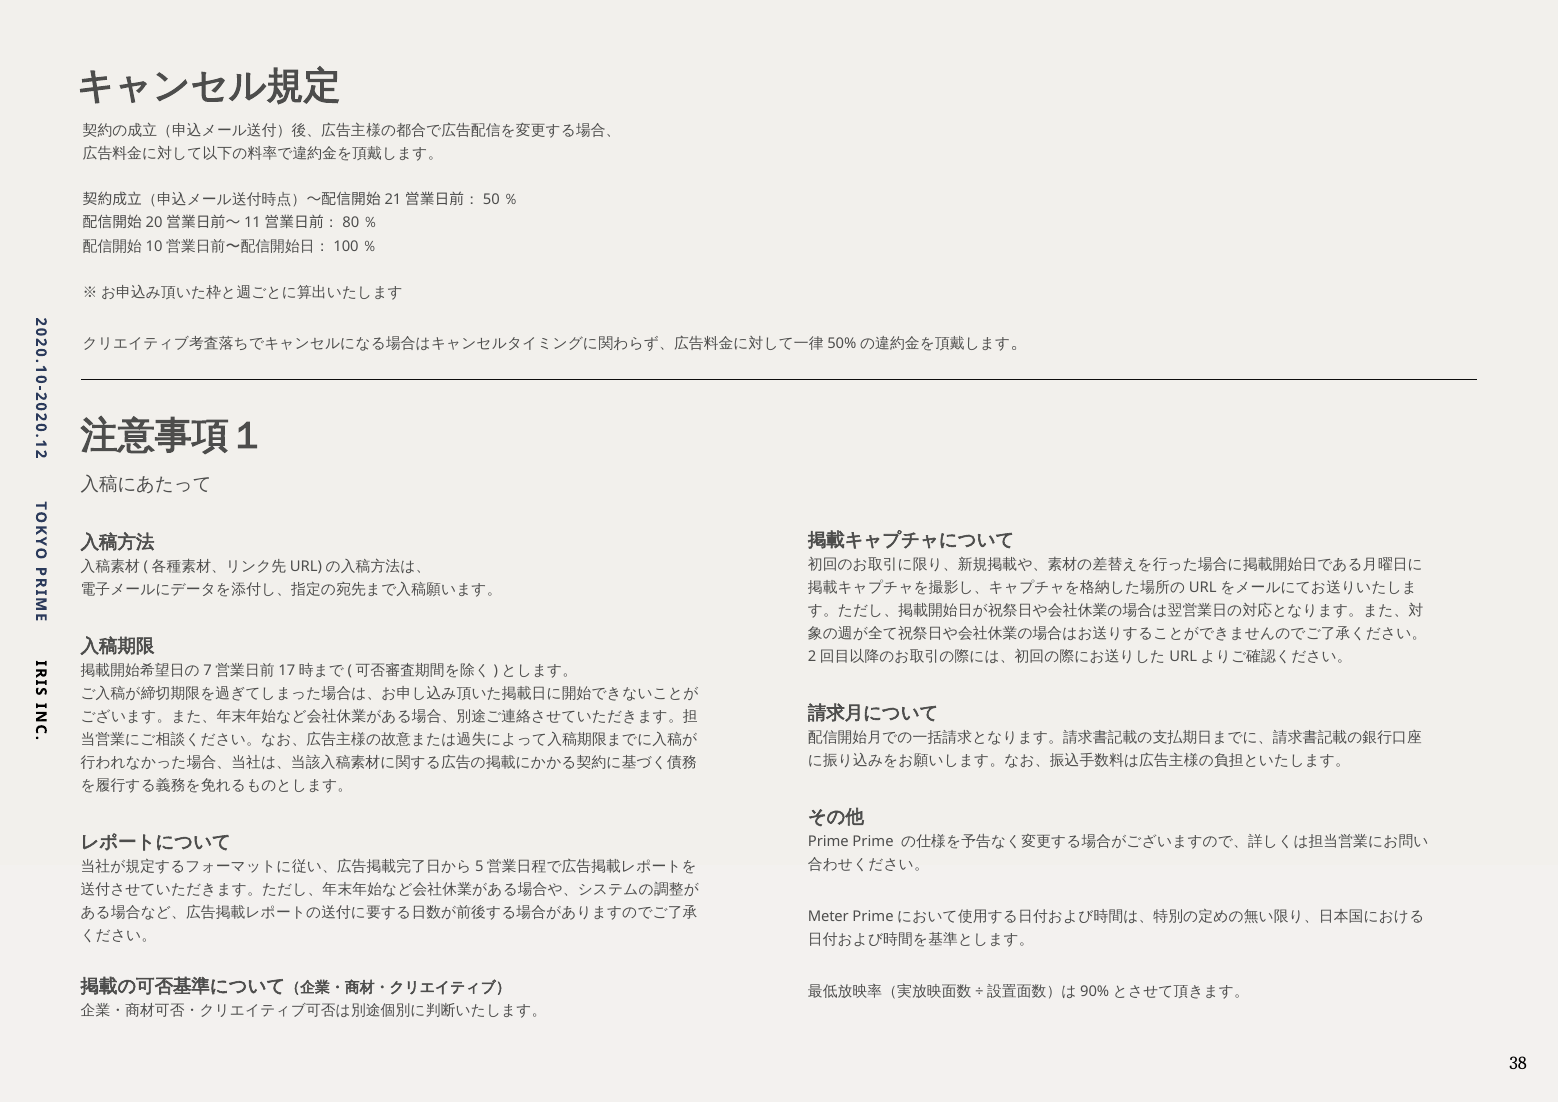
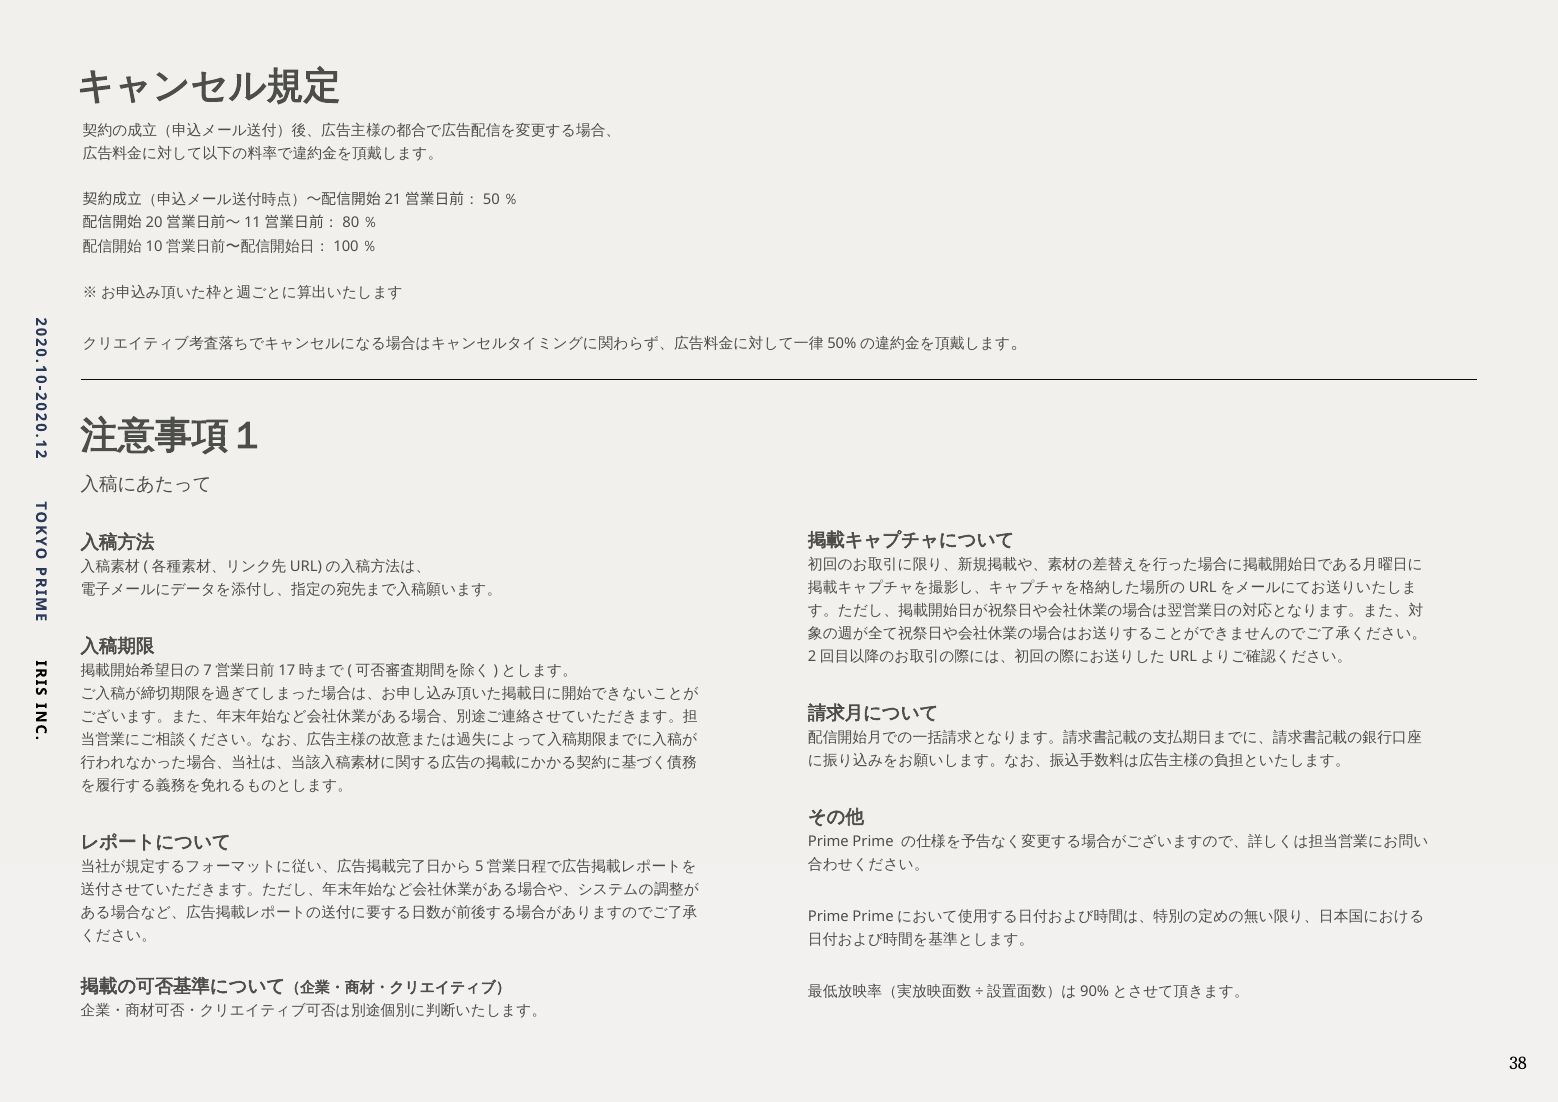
Meter: Meter -> Prime (828, 916)
